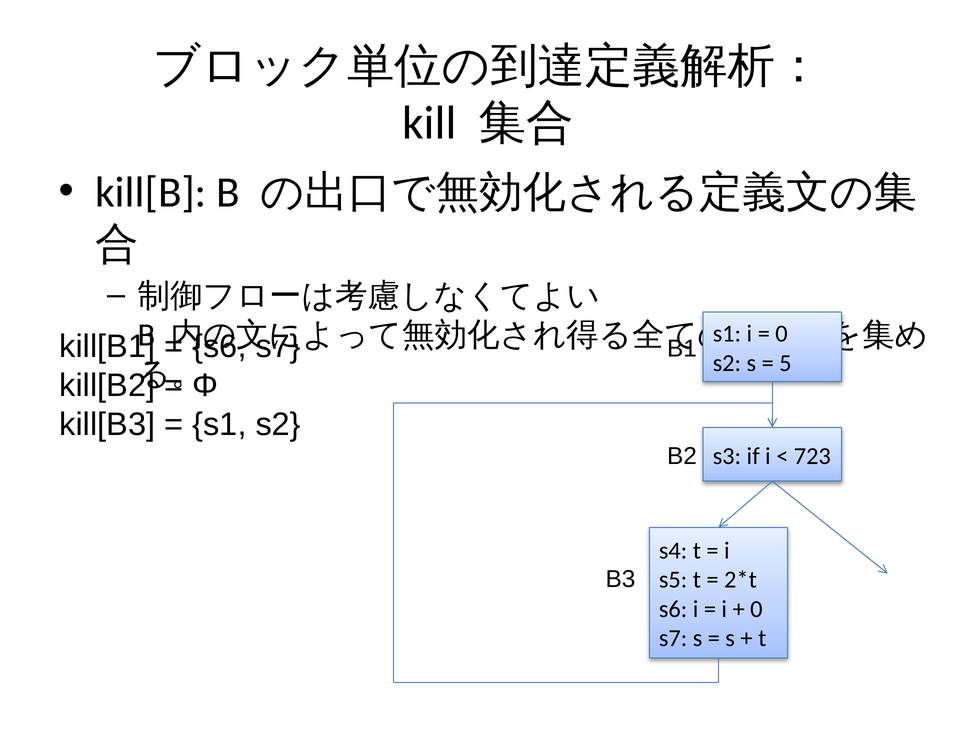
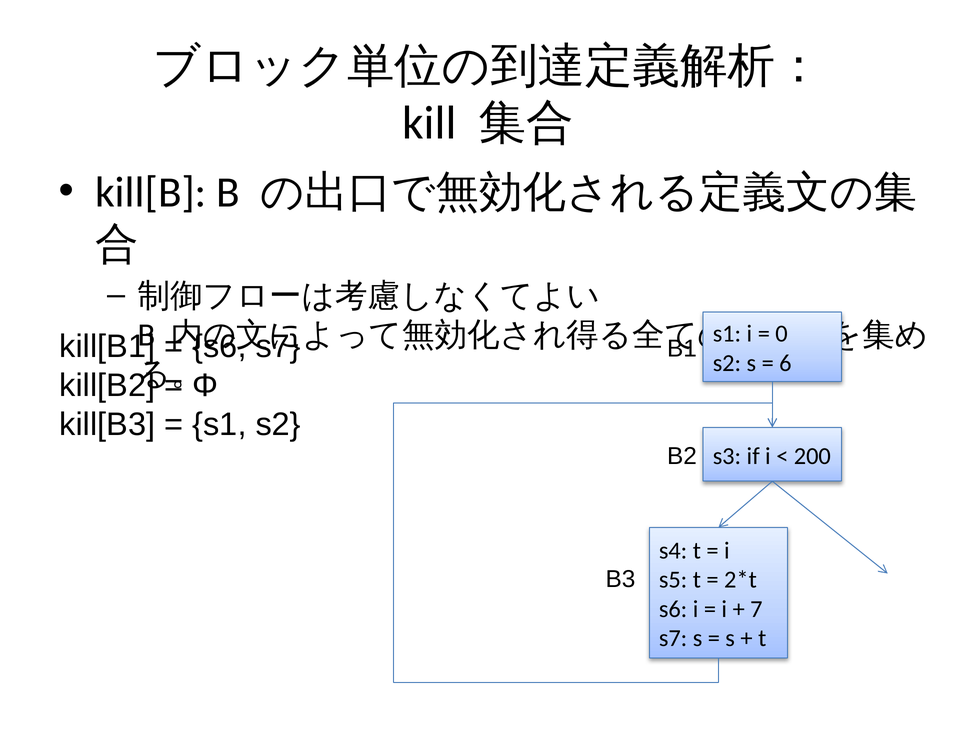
5: 5 -> 6 (785, 363)
723: 723 -> 200 (812, 456)
0: 0 -> 7 (756, 609)
